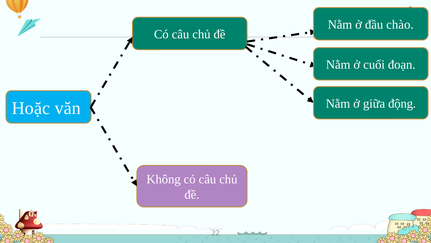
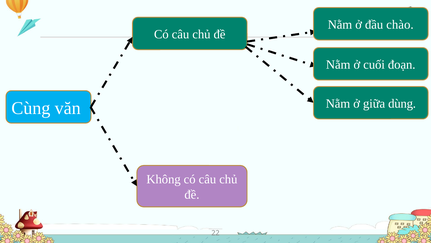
động: động -> dùng (402, 103)
Hoặc: Hoặc -> Cùng (31, 108)
